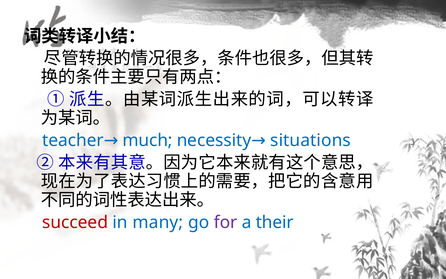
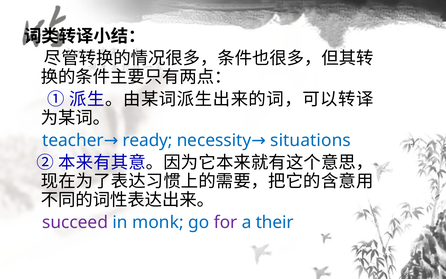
much: much -> ready (148, 140)
succeed colour: red -> purple (75, 222)
many: many -> monk (158, 222)
